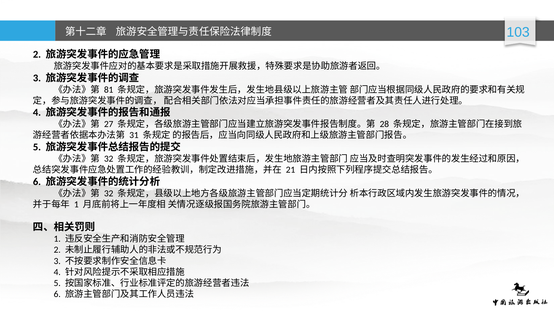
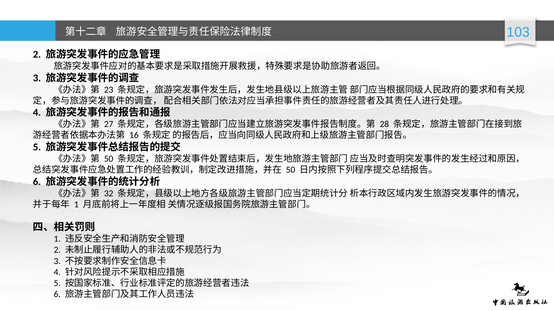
81: 81 -> 23 (109, 90)
31: 31 -> 16 (134, 136)
32: 32 -> 50 (109, 159)
21: 21 -> 50 (291, 170)
